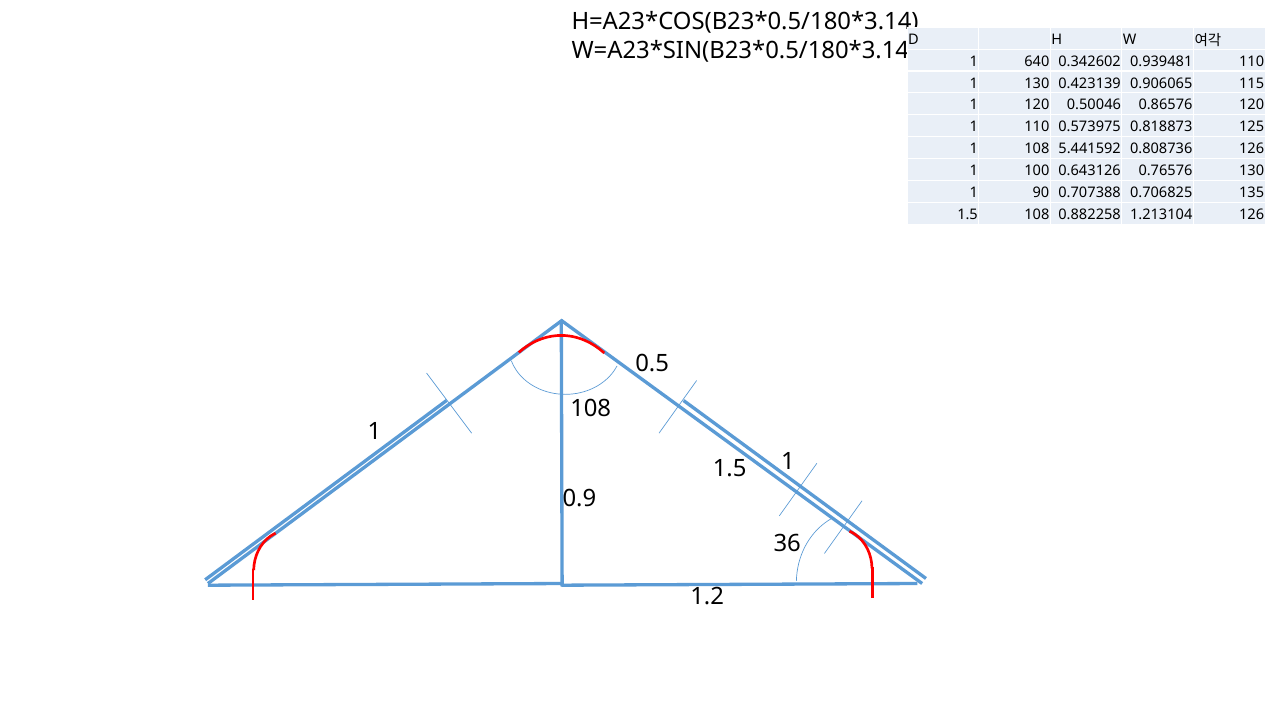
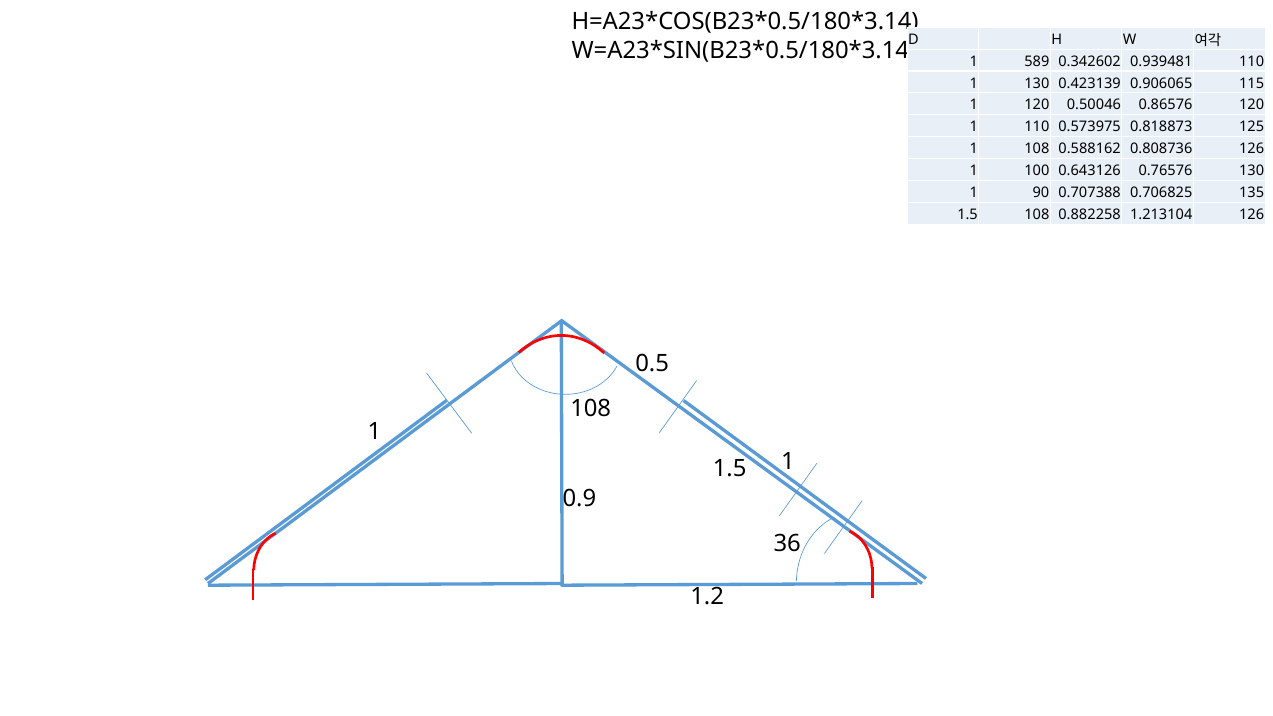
640: 640 -> 589 (1037, 61)
5.441592: 5.441592 -> 0.588162 (1090, 149)
